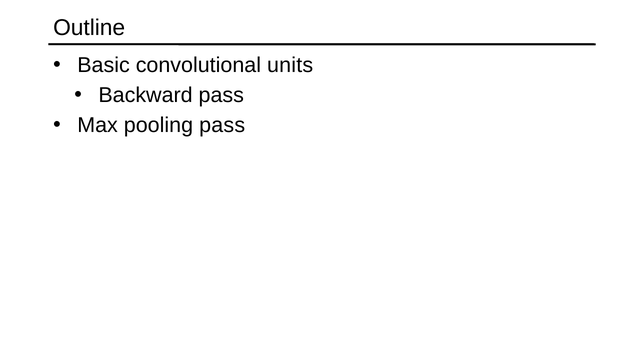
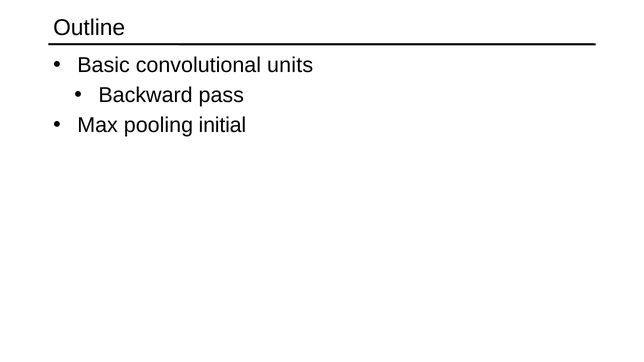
pooling pass: pass -> initial (222, 125)
